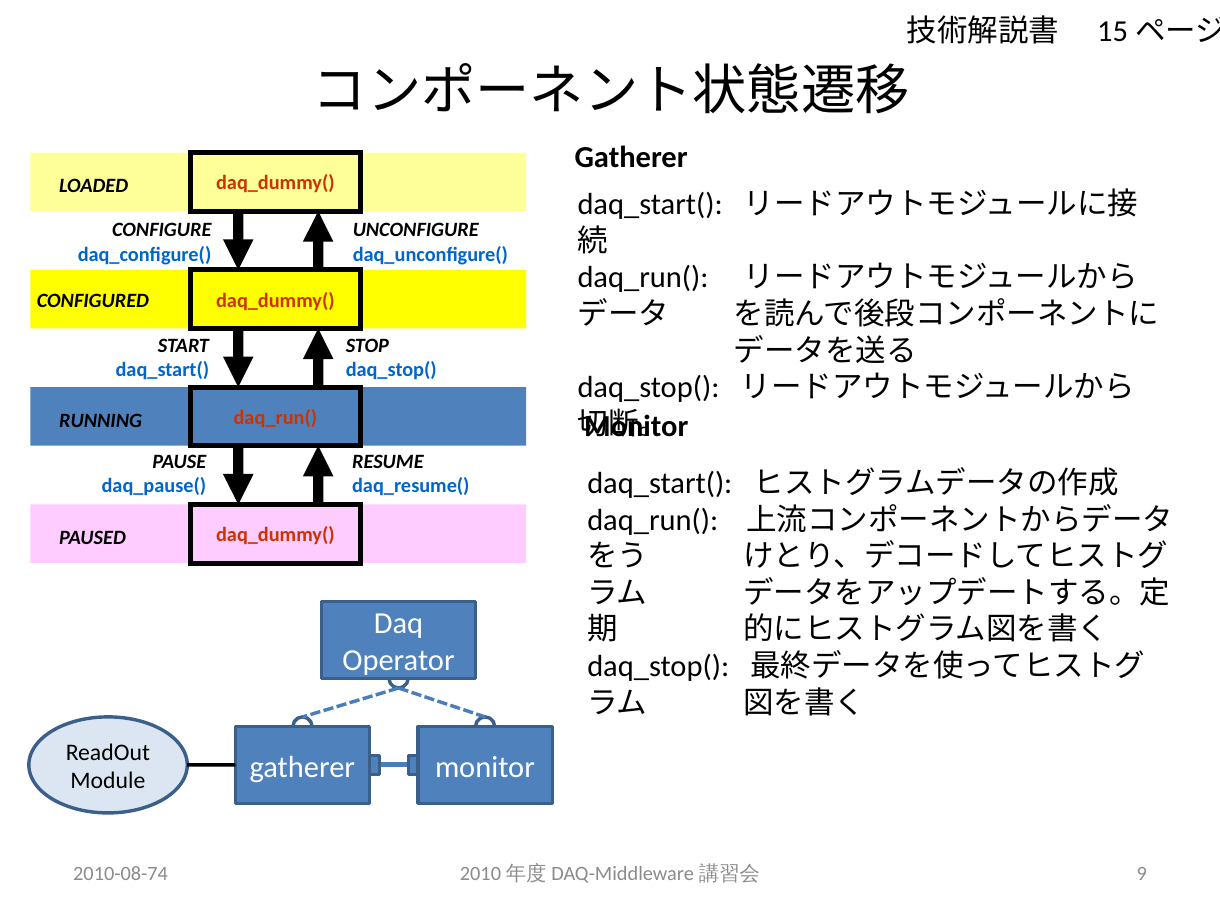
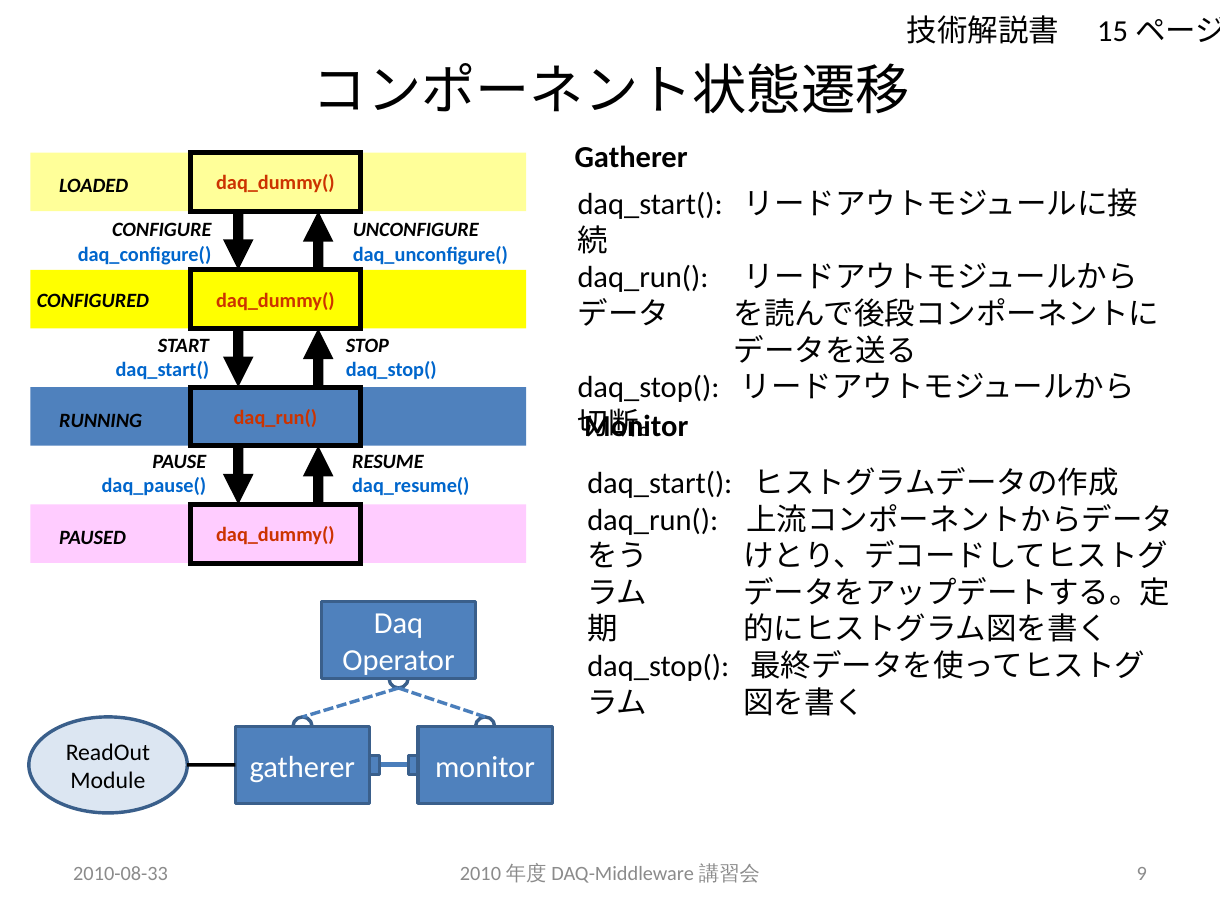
2010-08-74: 2010-08-74 -> 2010-08-33 (121, 874)
